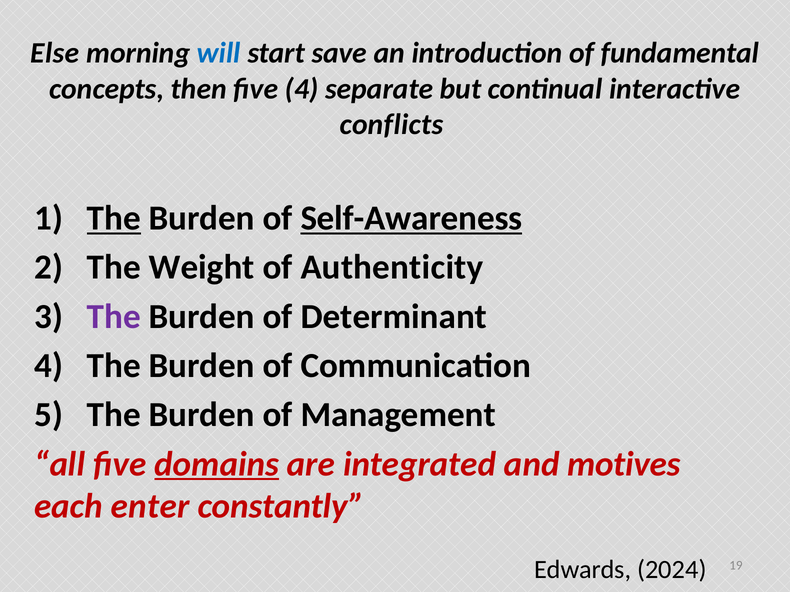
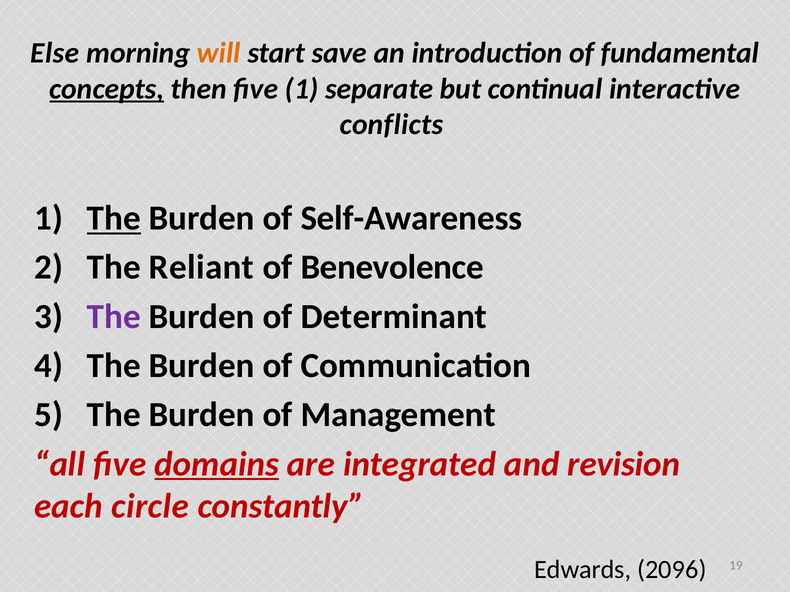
will colour: blue -> orange (219, 53)
concepts underline: none -> present (107, 89)
five 4: 4 -> 1 (302, 89)
Self-Awareness underline: present -> none (411, 218)
Weight: Weight -> Reliant (201, 268)
Authenticity: Authenticity -> Benevolence (392, 268)
motives: motives -> revision (624, 464)
enter: enter -> circle (150, 507)
2024: 2024 -> 2096 (672, 570)
